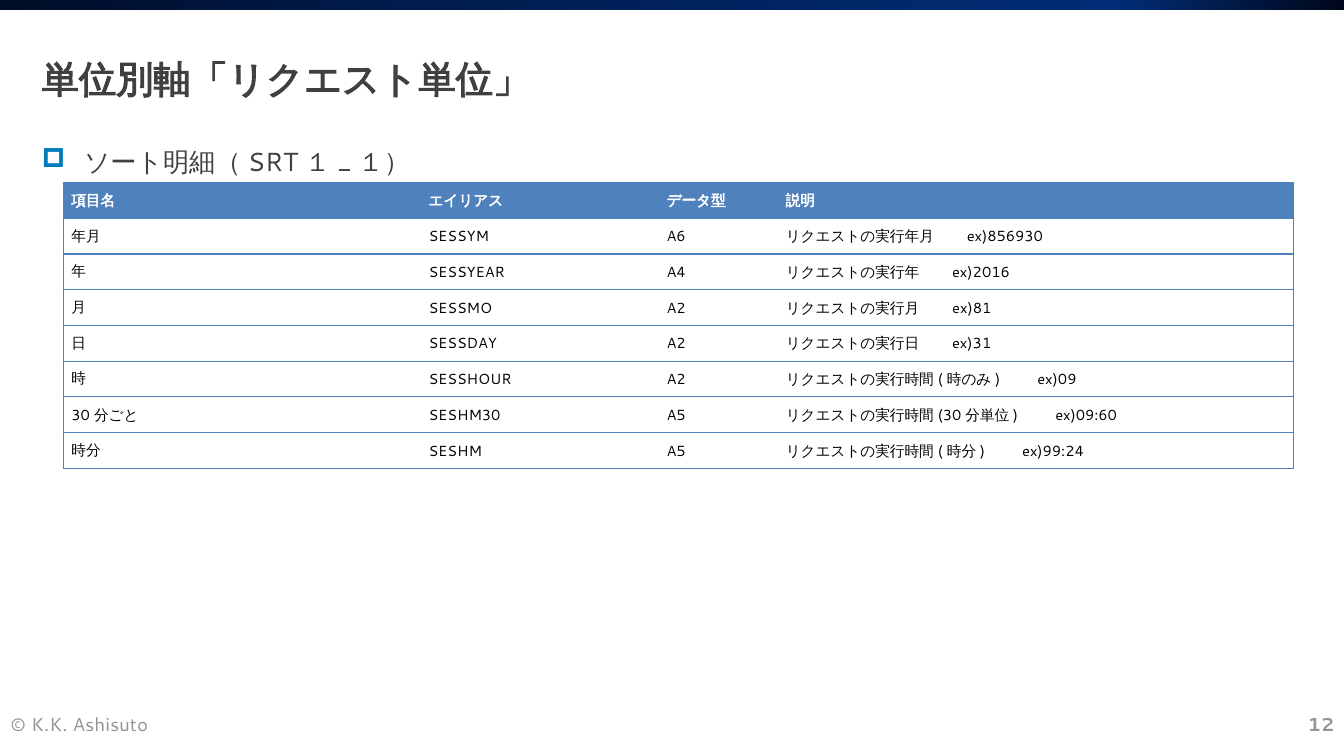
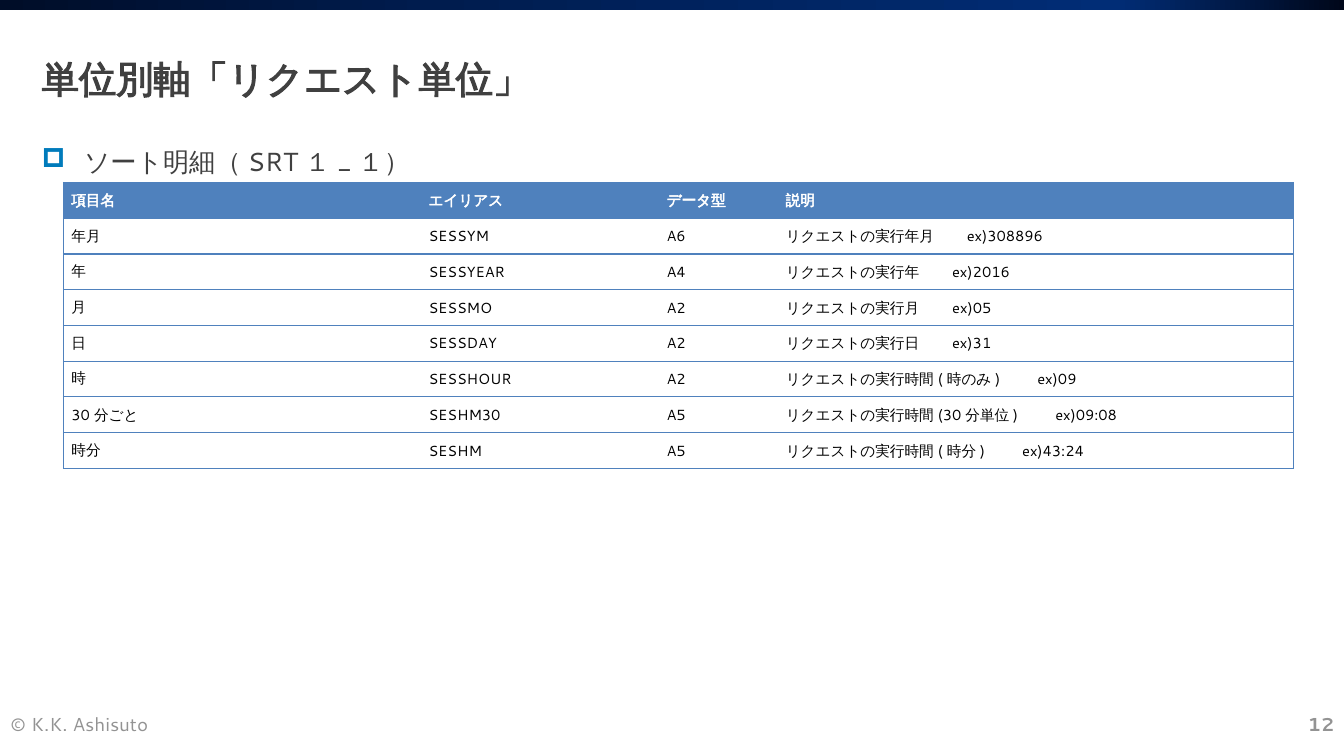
ex)856930: ex)856930 -> ex)308896 (1005, 237)
ex)81: ex)81 -> ex)05 (972, 308)
ex)09:60: ex)09:60 -> ex)09:08 (1086, 415)
ex)99:24: ex)99:24 -> ex)43:24 (1053, 451)
